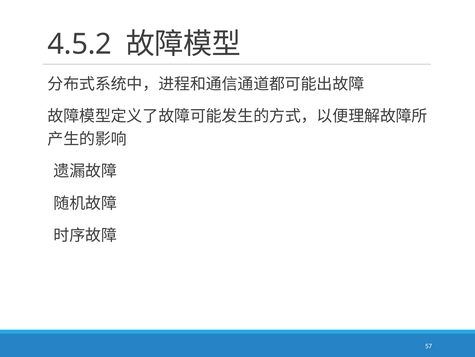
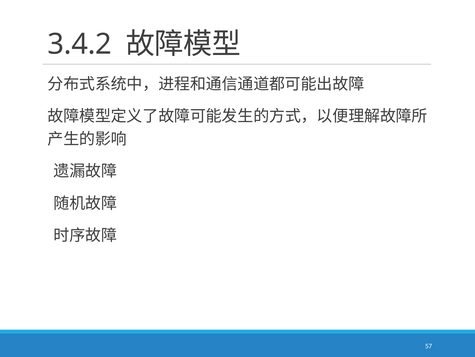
4.5.2: 4.5.2 -> 3.4.2 (80, 44)
